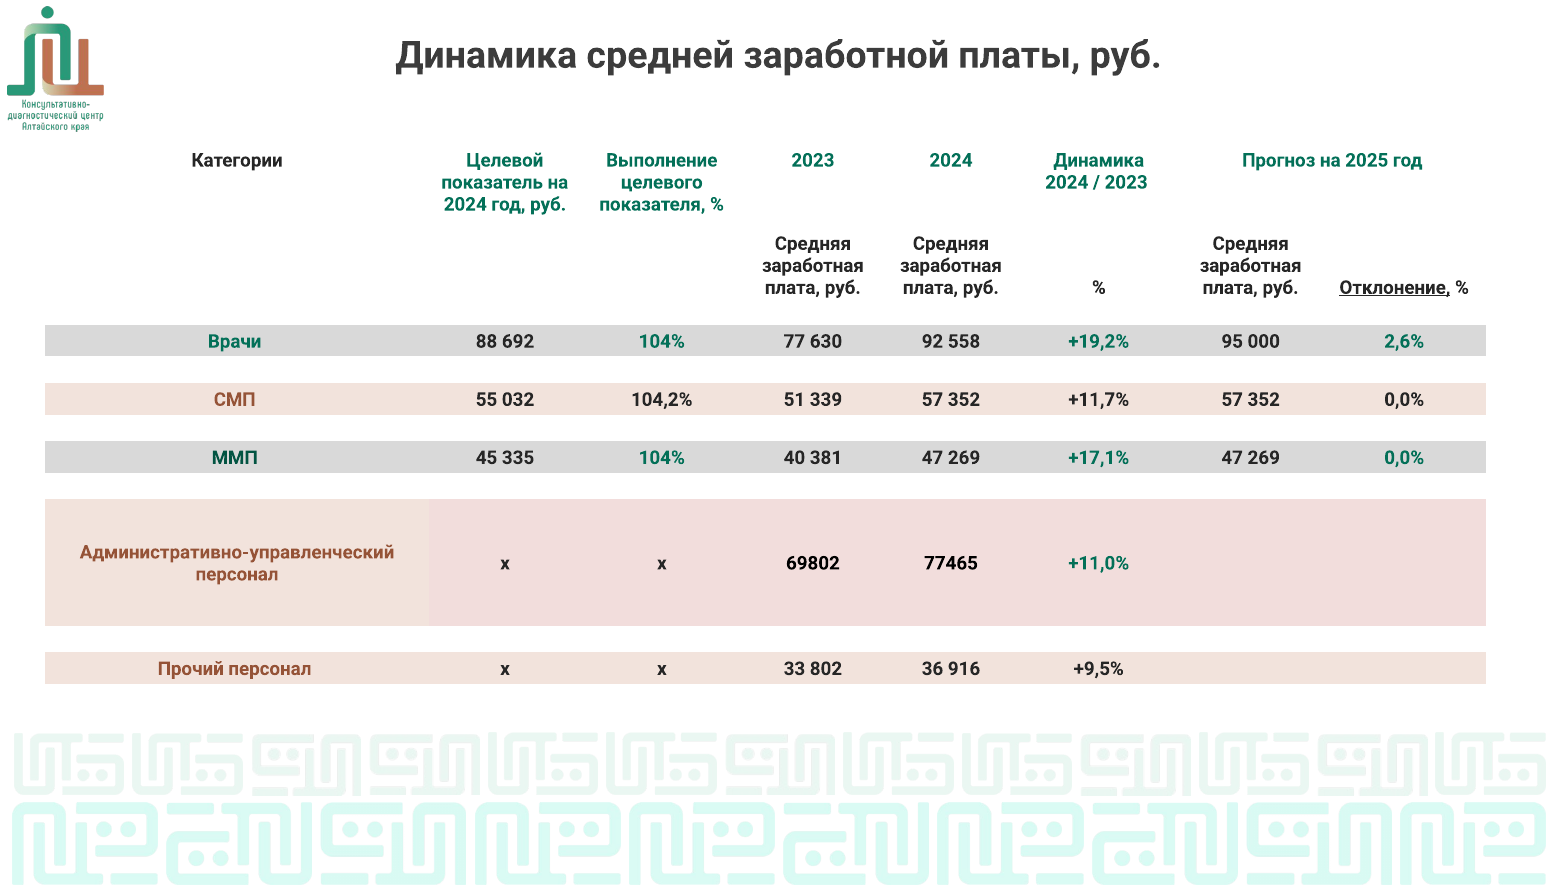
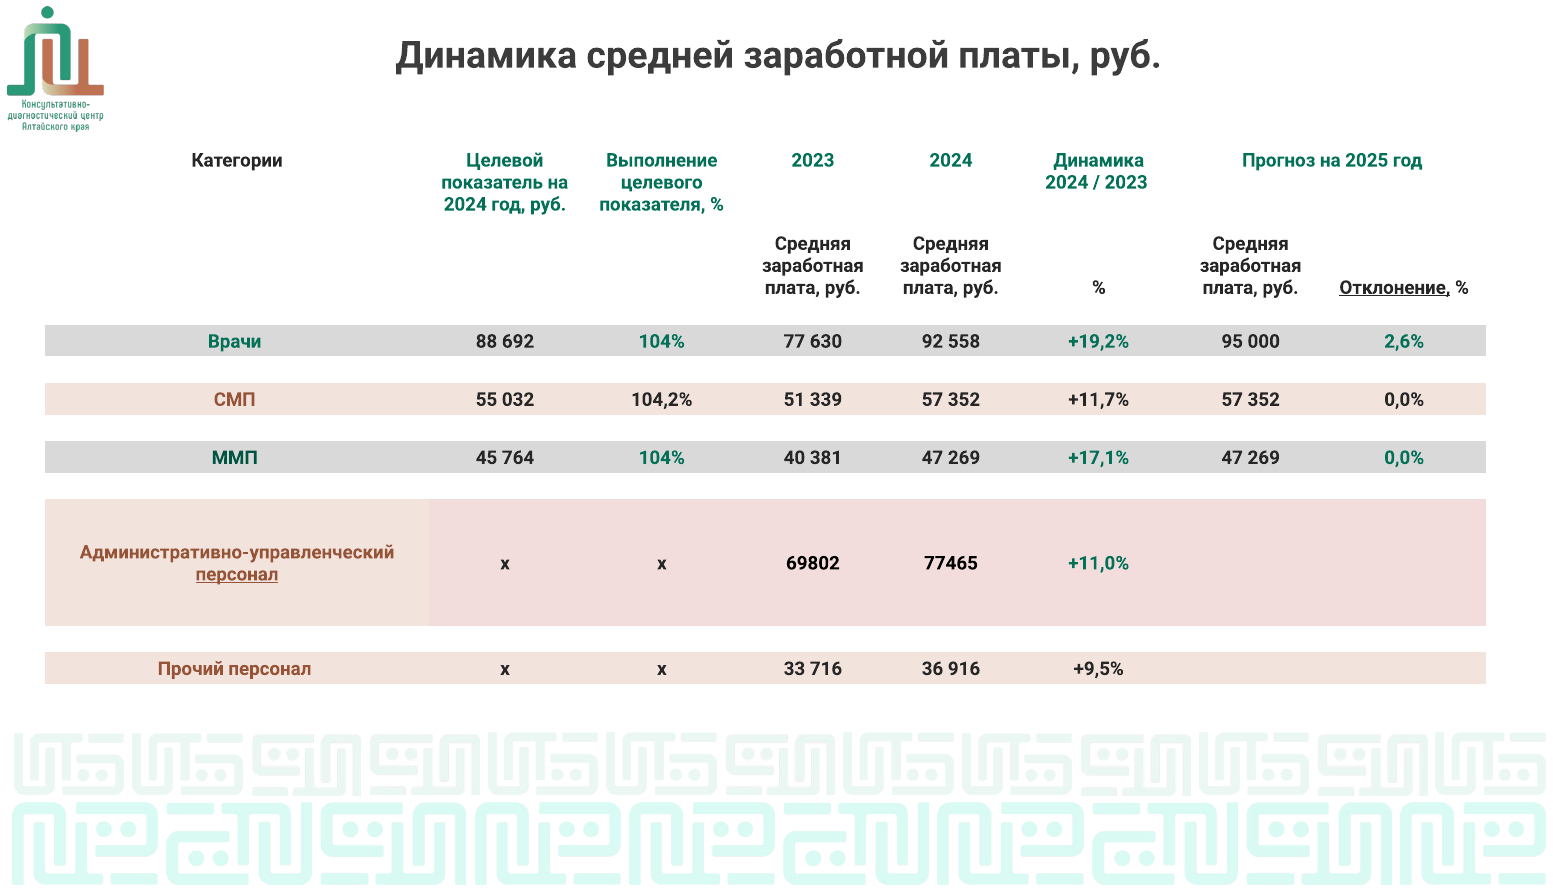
335: 335 -> 764 (518, 458)
персонал underline: none -> present (237, 574)
802: 802 -> 716 (826, 669)
